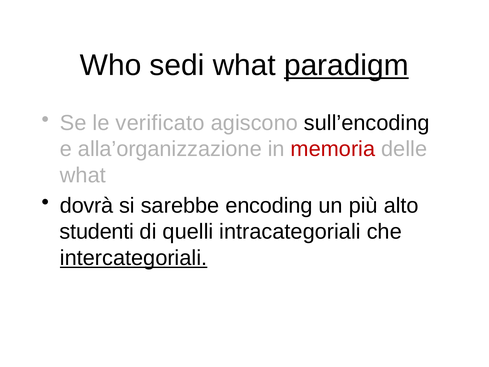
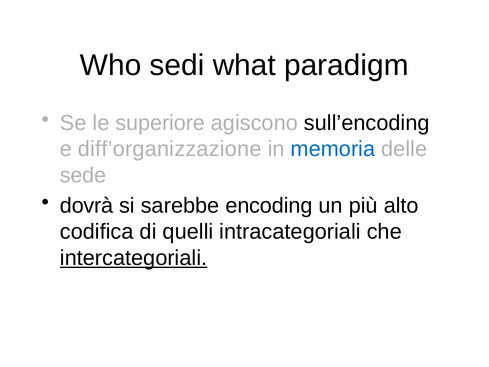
paradigm underline: present -> none (346, 65)
verificato: verificato -> superiore (160, 123)
alla’organizzazione: alla’organizzazione -> diff’organizzazione (170, 149)
memoria colour: red -> blue (333, 149)
what: what -> sede (83, 175)
studenti: studenti -> codifica (97, 232)
